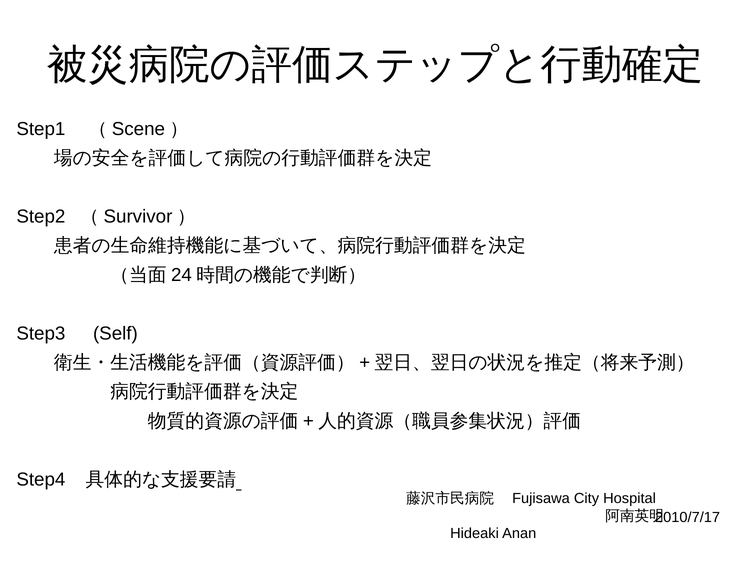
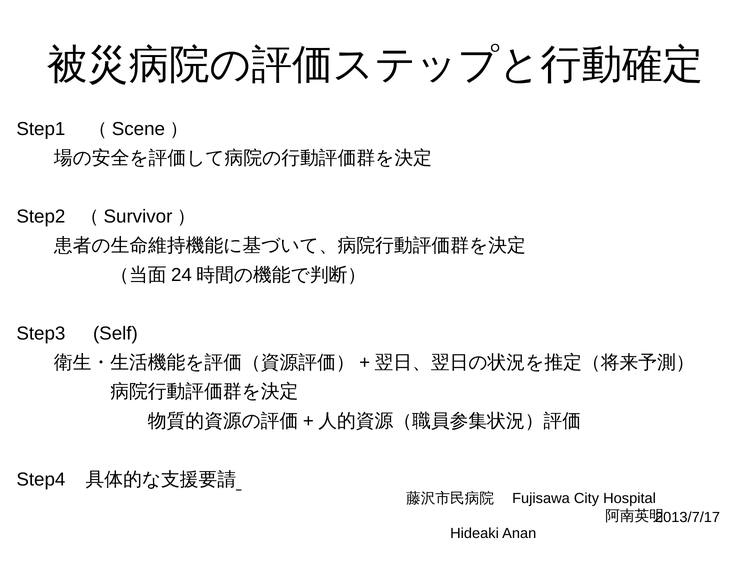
2010/7/17: 2010/7/17 -> 2013/7/17 (688, 518)
